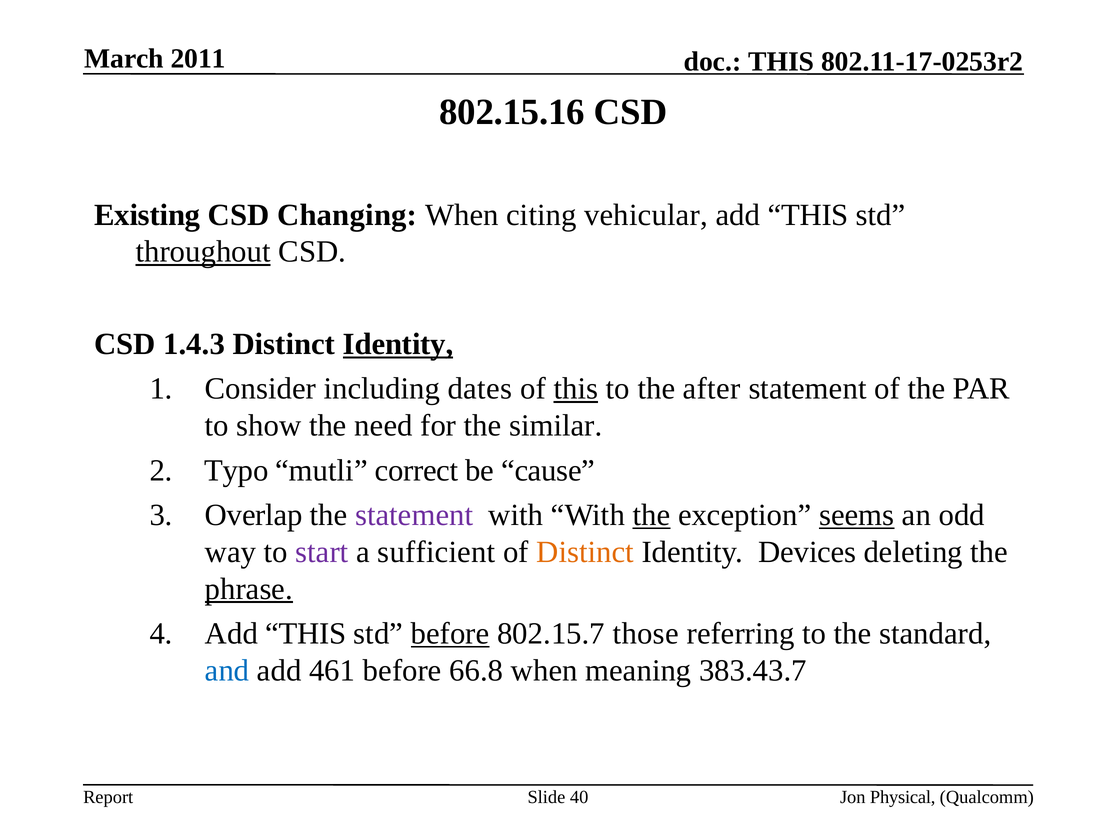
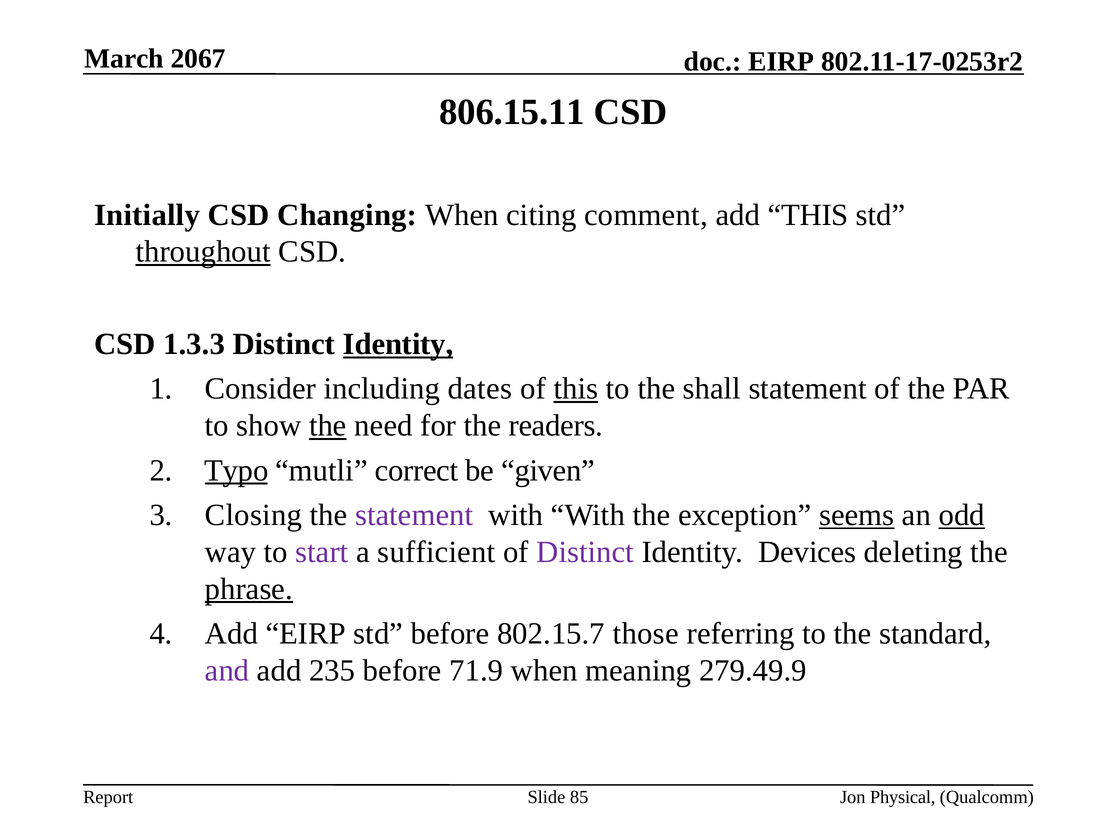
2011: 2011 -> 2067 (198, 59)
THIS: THIS -> EIRP (781, 62)
802.15.16: 802.15.16 -> 806.15.11 (512, 112)
Existing: Existing -> Initially (147, 215)
vehicular: vehicular -> comment (646, 215)
1.4.3: 1.4.3 -> 1.3.3 (194, 344)
after: after -> shall (712, 388)
the underline: none -> present (328, 425)
similar: similar -> readers (556, 425)
Typo underline: none -> present (236, 470)
cause: cause -> given (548, 470)
Overlap: Overlap -> Closing (253, 515)
the underline: present -> none (651, 515)
odd underline: none -> present (962, 515)
Distinct colour: orange -> purple (585, 551)
THIS: THIS -> EIRP (306, 633)
before underline: present -> none (450, 633)
and colour: blue -> purple (227, 670)
461: 461 -> 235 (332, 670)
66.8: 66.8 -> 71.9 (476, 670)
383.43.7: 383.43.7 -> 279.49.9 (753, 670)
40: 40 -> 85 (579, 796)
